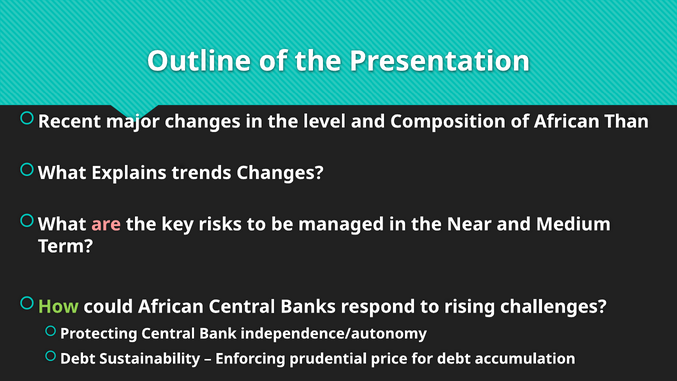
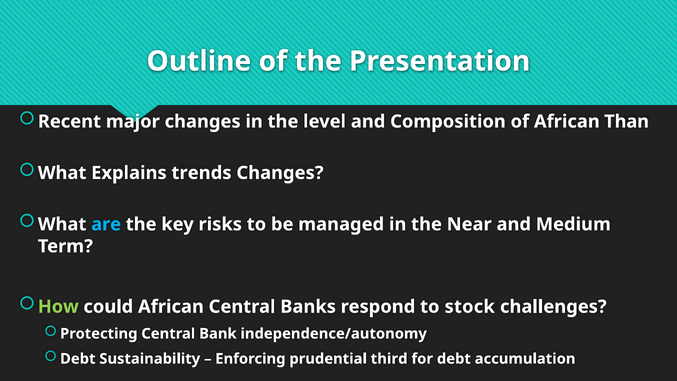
are colour: pink -> light blue (106, 224)
rising: rising -> stock (470, 307)
price: price -> third (389, 359)
